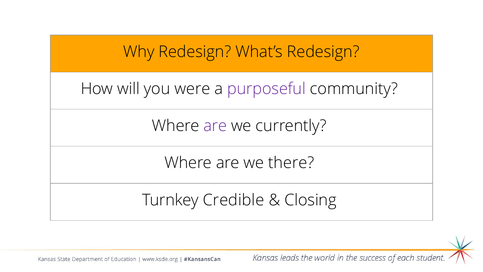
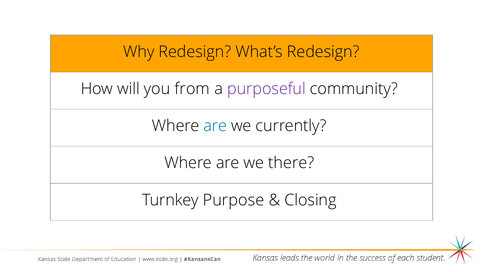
were: were -> from (192, 89)
are colour: purple -> blue (215, 126)
Credible: Credible -> Purpose (233, 200)
